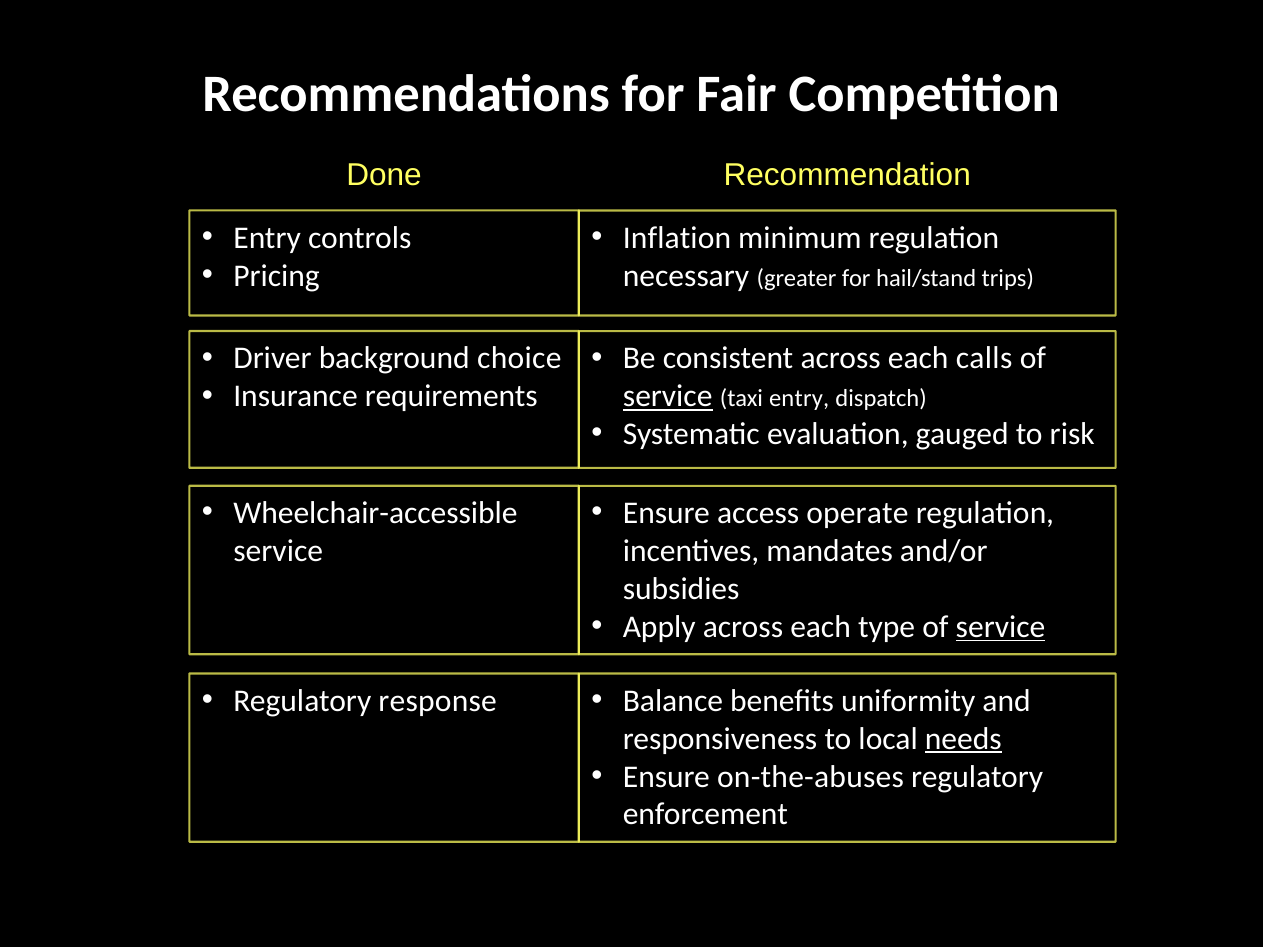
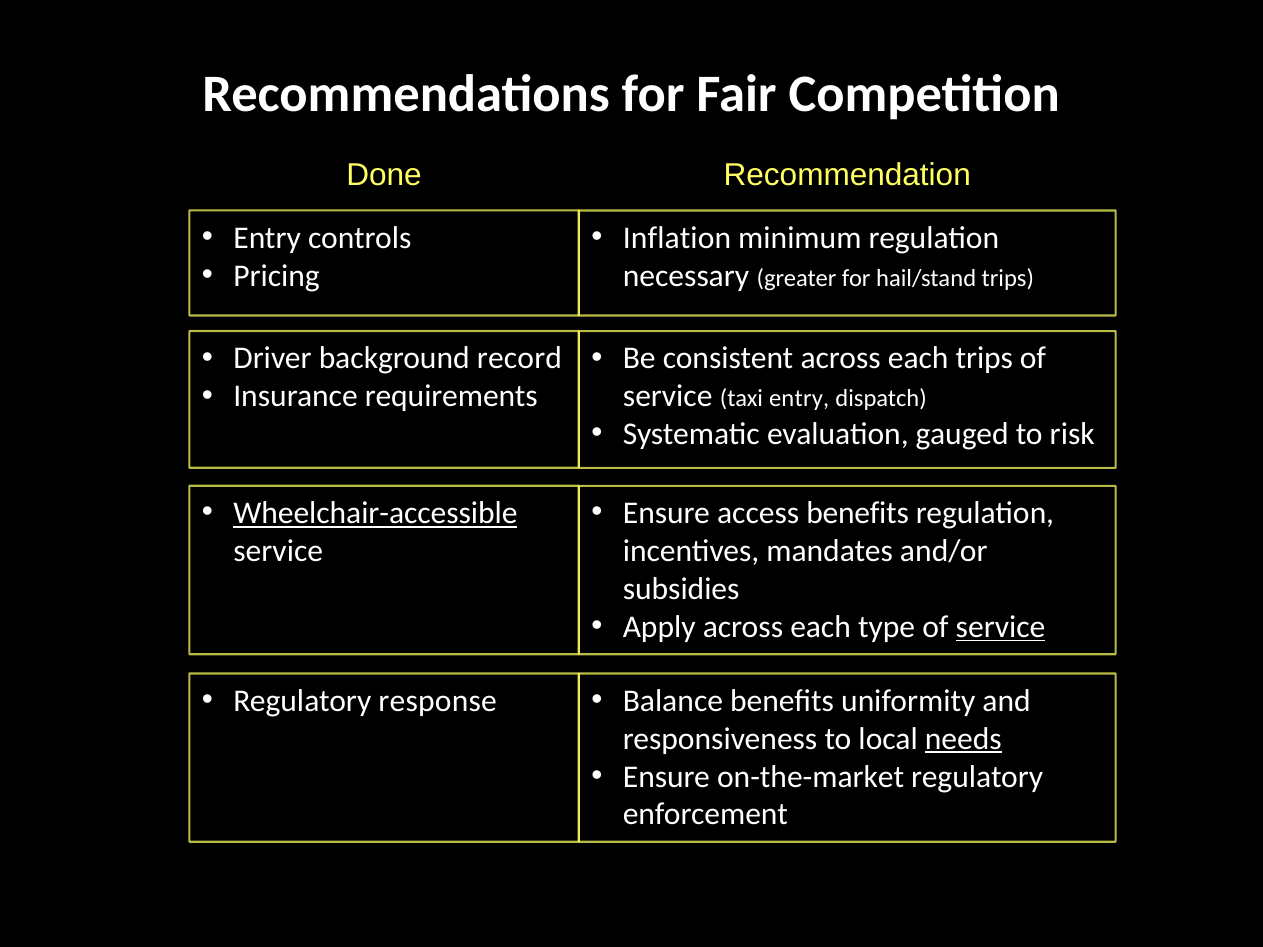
choice: choice -> record (519, 359)
each calls: calls -> trips (984, 359)
service underline: present -> none (668, 396)
Wheelchair-accessible underline: none -> present (375, 513)
access operate: operate -> benefits (858, 513)
on-the-abuses: on-the-abuses -> on-the-market (811, 777)
